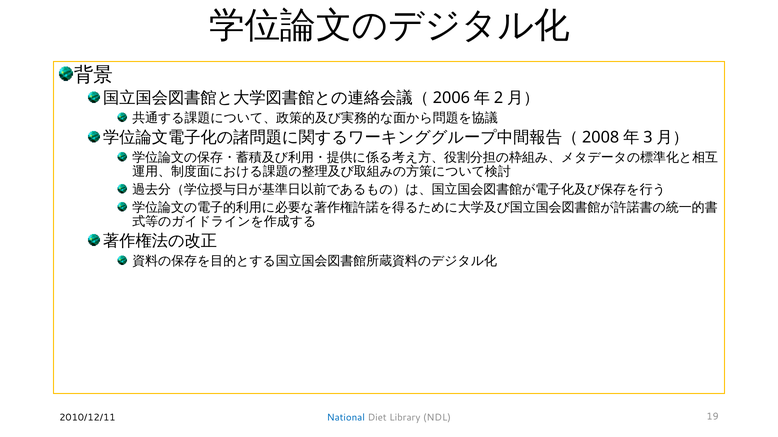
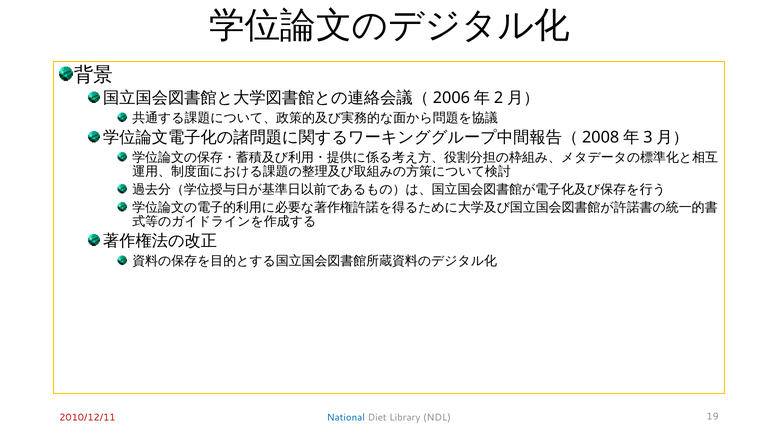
2010/12/11 colour: black -> red (87, 418)
